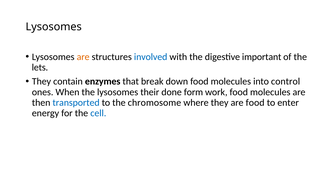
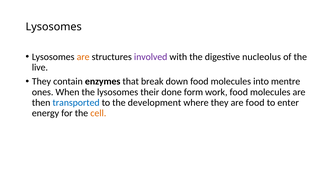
involved colour: blue -> purple (151, 57)
important: important -> nucleolus (262, 57)
lets: lets -> live (40, 67)
control: control -> mentre (286, 81)
chromosome: chromosome -> development (154, 103)
cell colour: blue -> orange (98, 113)
